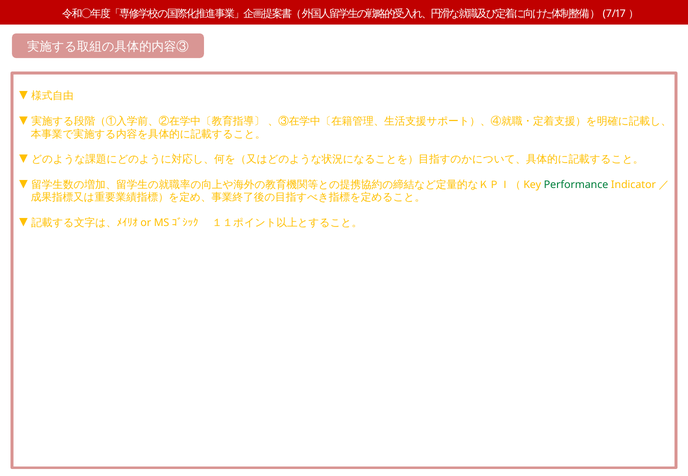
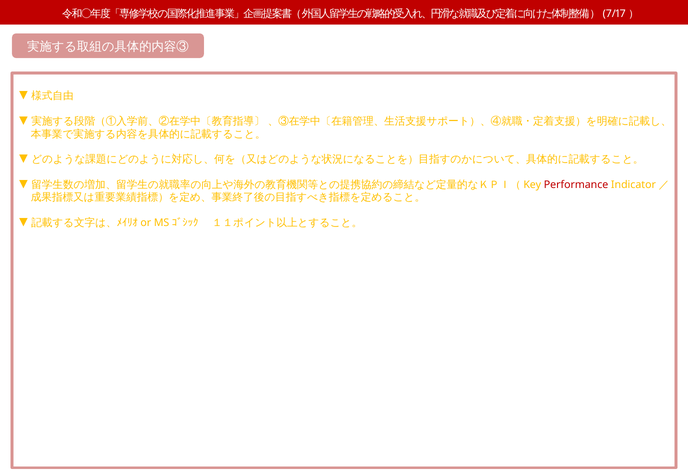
Performance colour: green -> red (576, 185)
